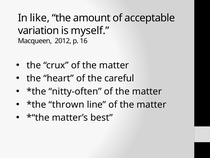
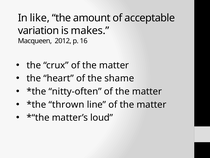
myself: myself -> makes (90, 30)
careful: careful -> shame (119, 78)
best: best -> loud (102, 117)
